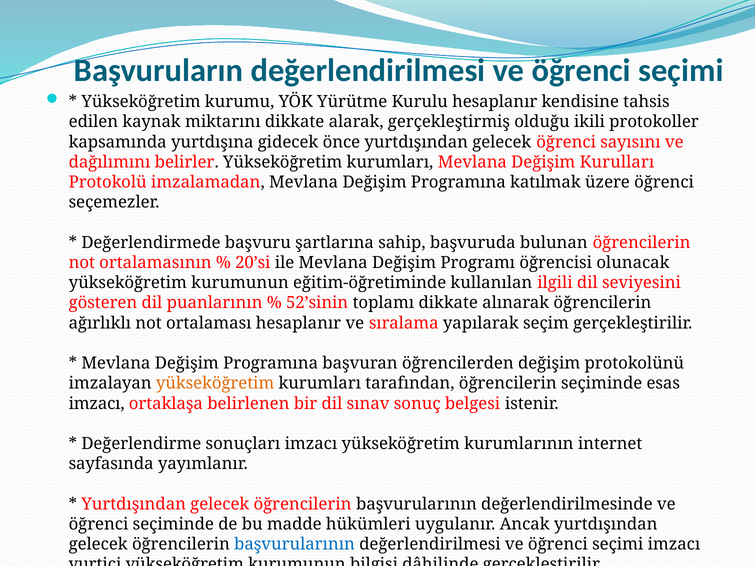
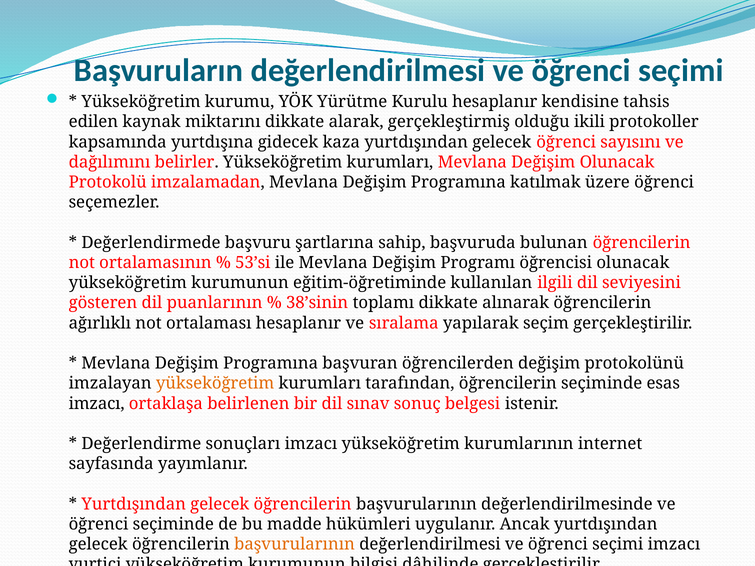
önce: önce -> kaza (341, 142)
Değişim Kurulları: Kurulları -> Olunacak (617, 162)
20’si: 20’si -> 53’si (253, 263)
52’sinin: 52’sinin -> 38’sinin (317, 303)
başvurularının colour: blue -> orange (295, 545)
